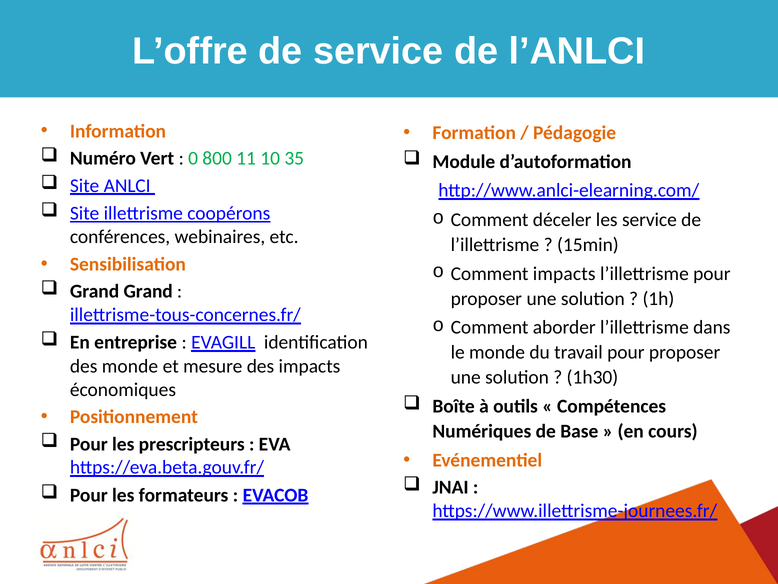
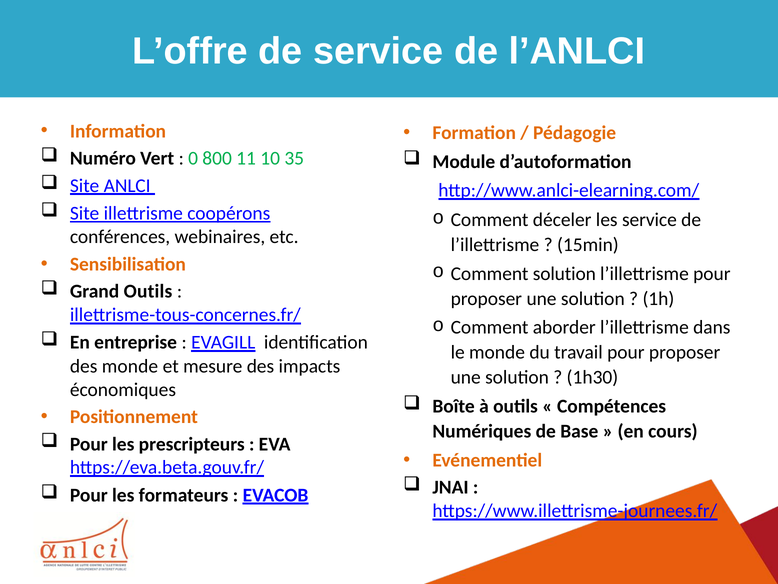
Comment impacts: impacts -> solution (564, 273)
Grand Grand: Grand -> Outils (148, 291)
